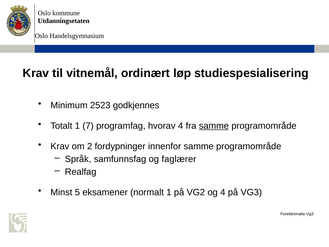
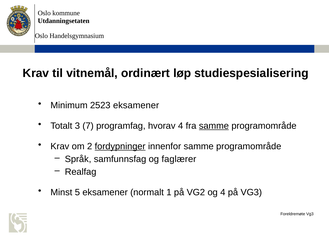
2523 godkjennes: godkjennes -> eksamener (136, 105)
Totalt 1: 1 -> 3 (77, 126)
fordypninger underline: none -> present (120, 146)
